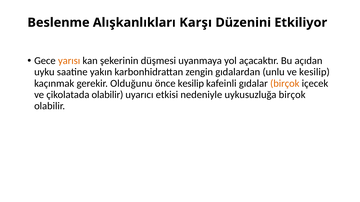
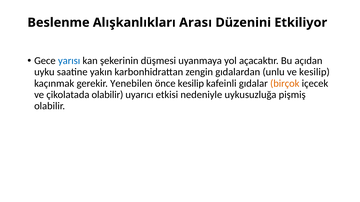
Karşı: Karşı -> Arası (196, 23)
yarısı colour: orange -> blue (69, 61)
Olduğunu: Olduğunu -> Yenebilen (131, 84)
uykusuzluğa birçok: birçok -> pişmiş (292, 95)
